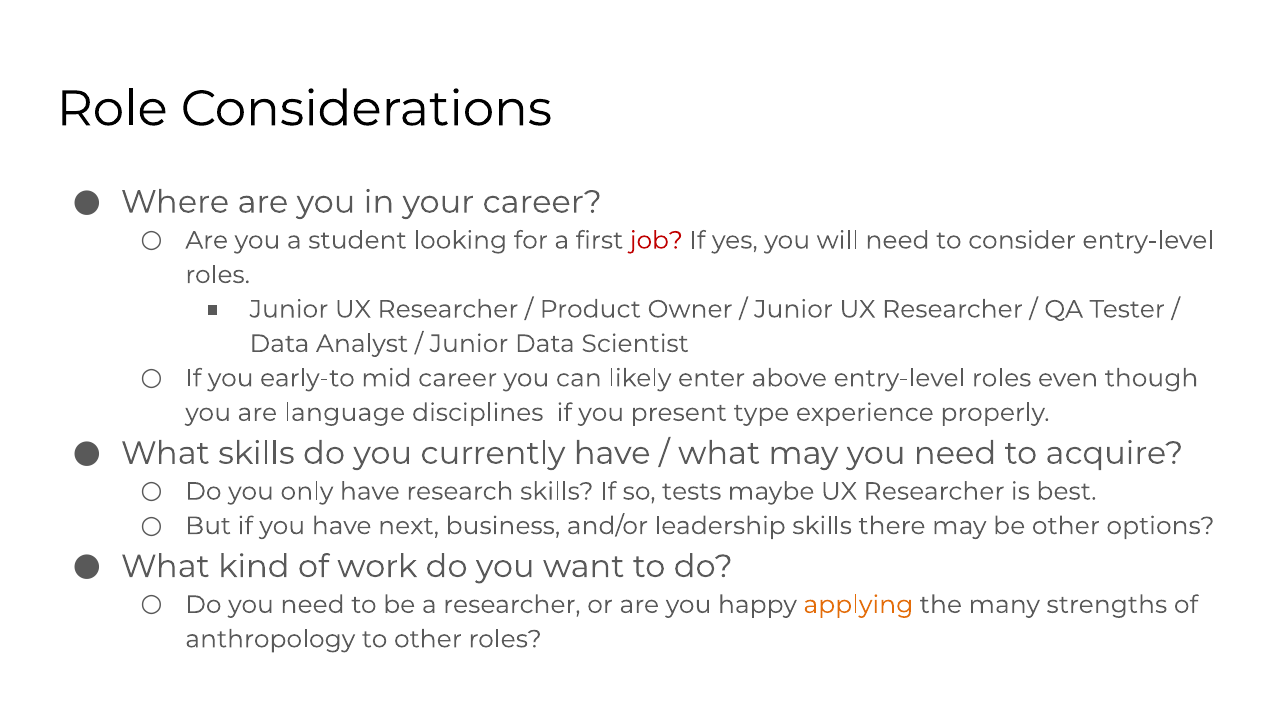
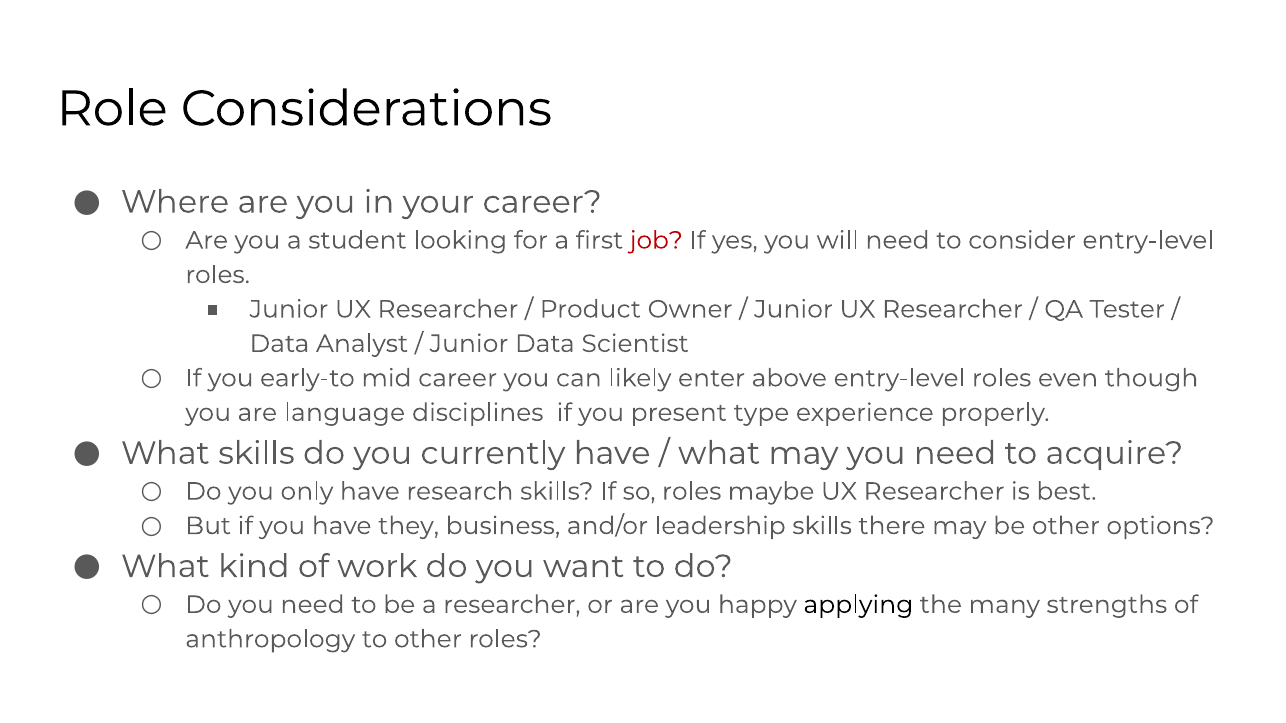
so tests: tests -> roles (692, 492)
next: next -> they (409, 526)
applying colour: orange -> black (858, 605)
